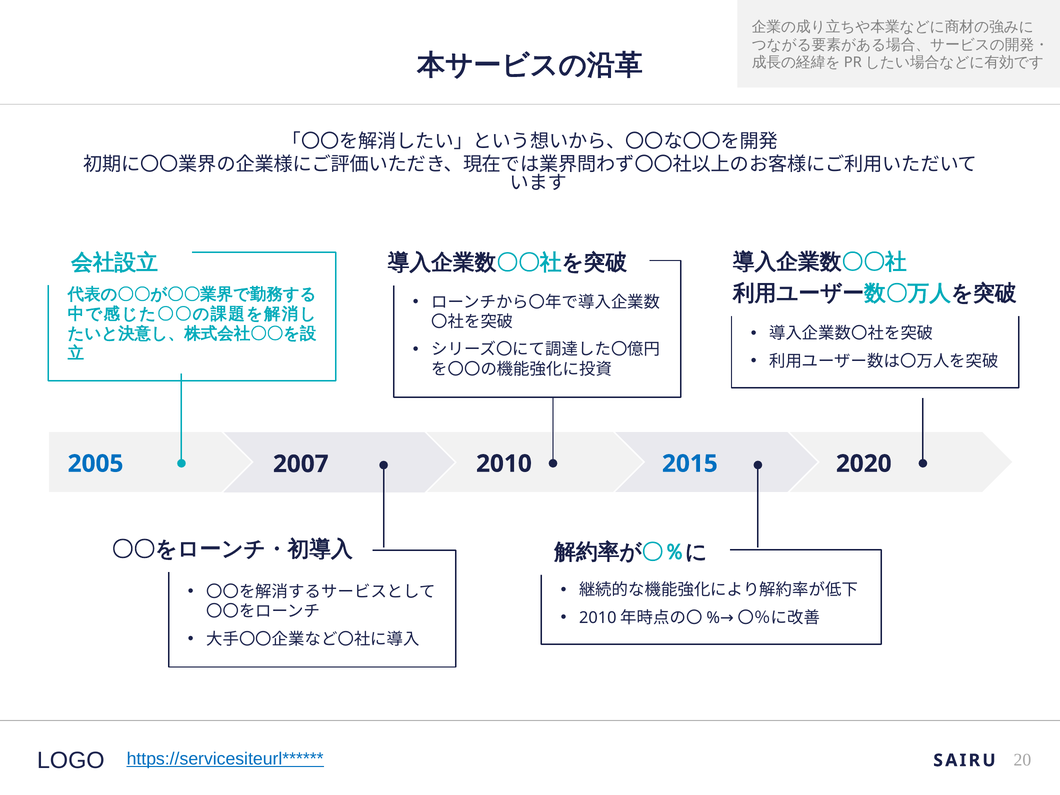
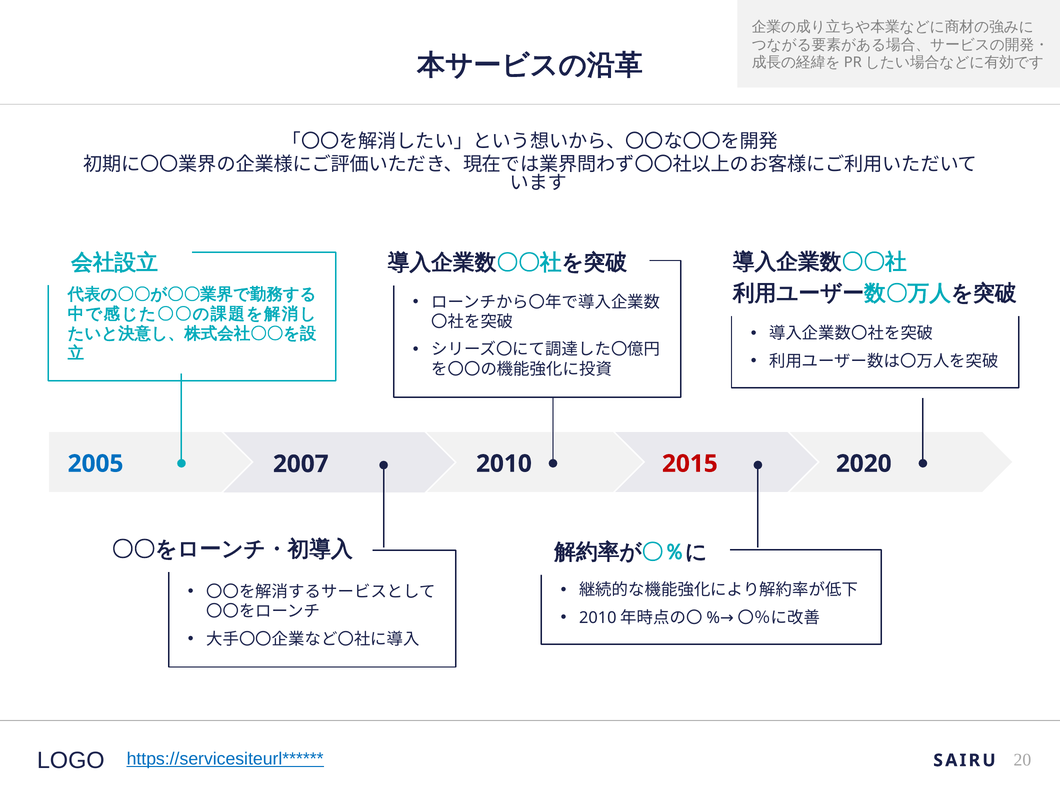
2015 colour: blue -> red (690, 464)
